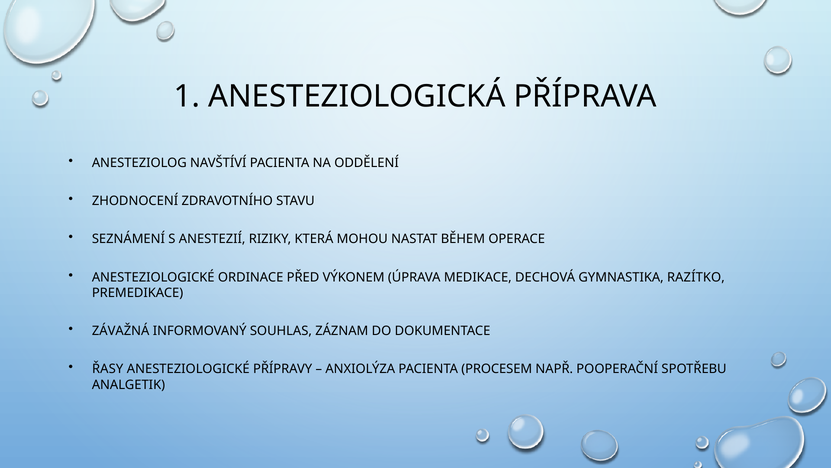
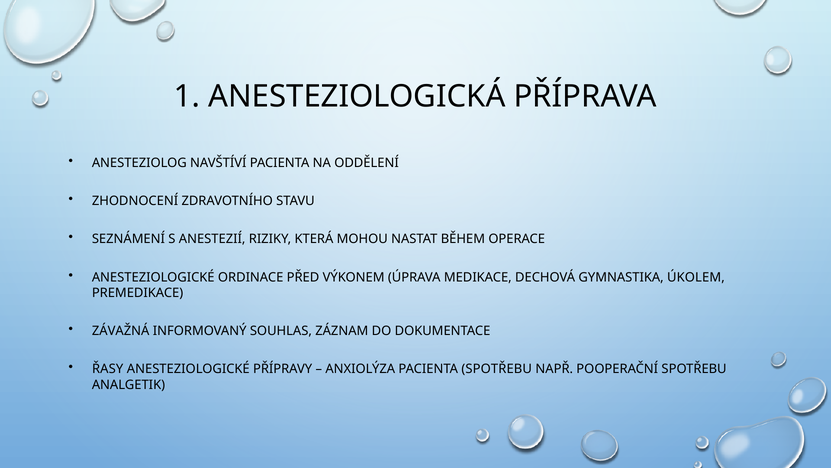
RAZÍTKO: RAZÍTKO -> ÚKOLEM (696, 277)
PACIENTA PROCESEM: PROCESEM -> SPOTŘEBU (497, 369)
